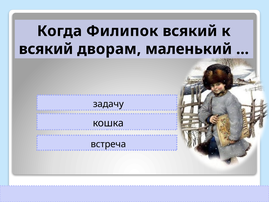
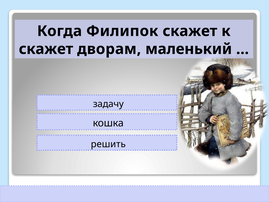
Филипок всякий: всякий -> скажет (190, 31)
всякий: всякий -> скажет (46, 49)
встреча: встреча -> решить (108, 144)
